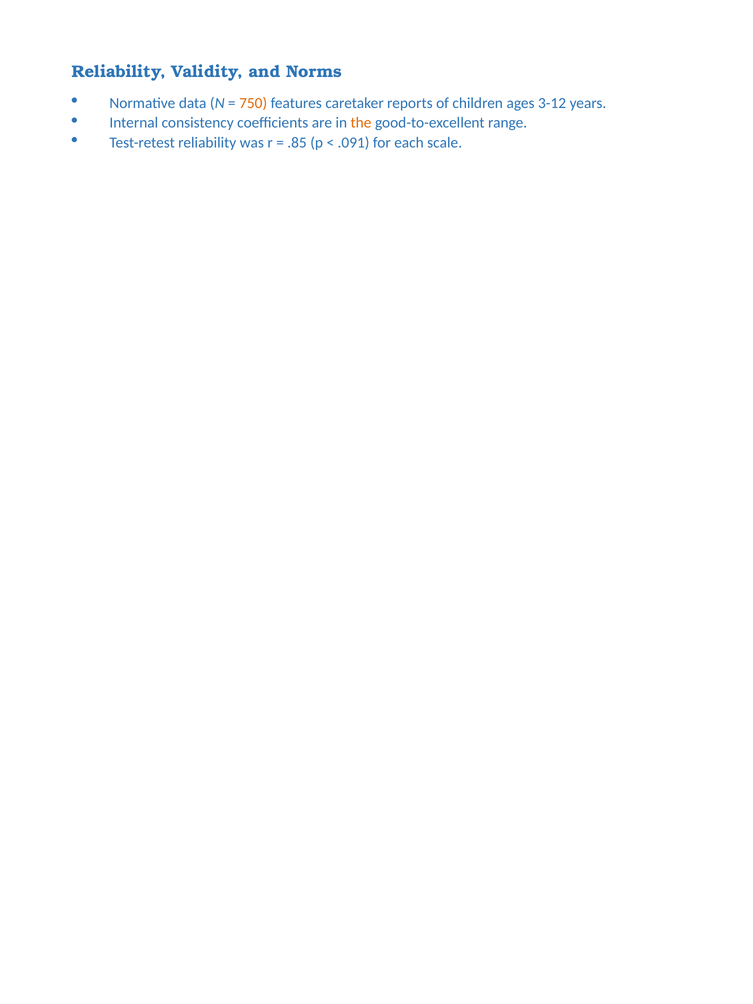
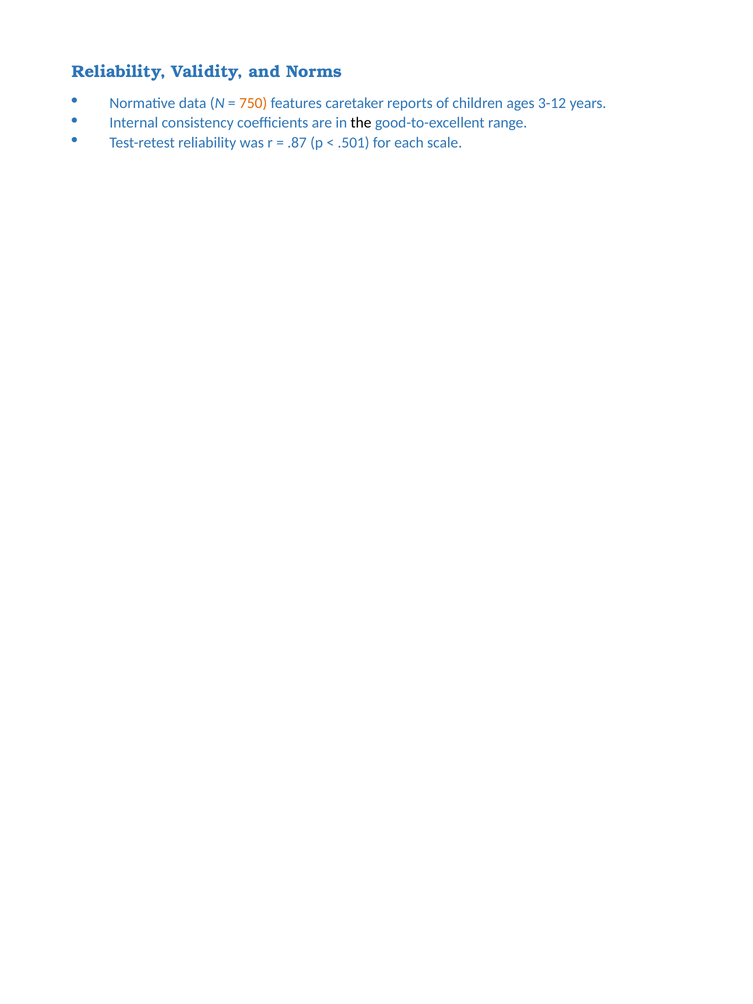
the colour: orange -> black (361, 123)
.85: .85 -> .87 (297, 143)
.091: .091 -> .501 (354, 143)
